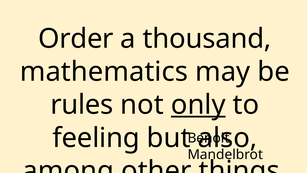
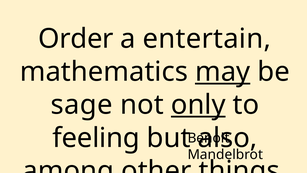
thousand: thousand -> entertain (207, 39)
may underline: none -> present (223, 72)
rules: rules -> sage (82, 105)
